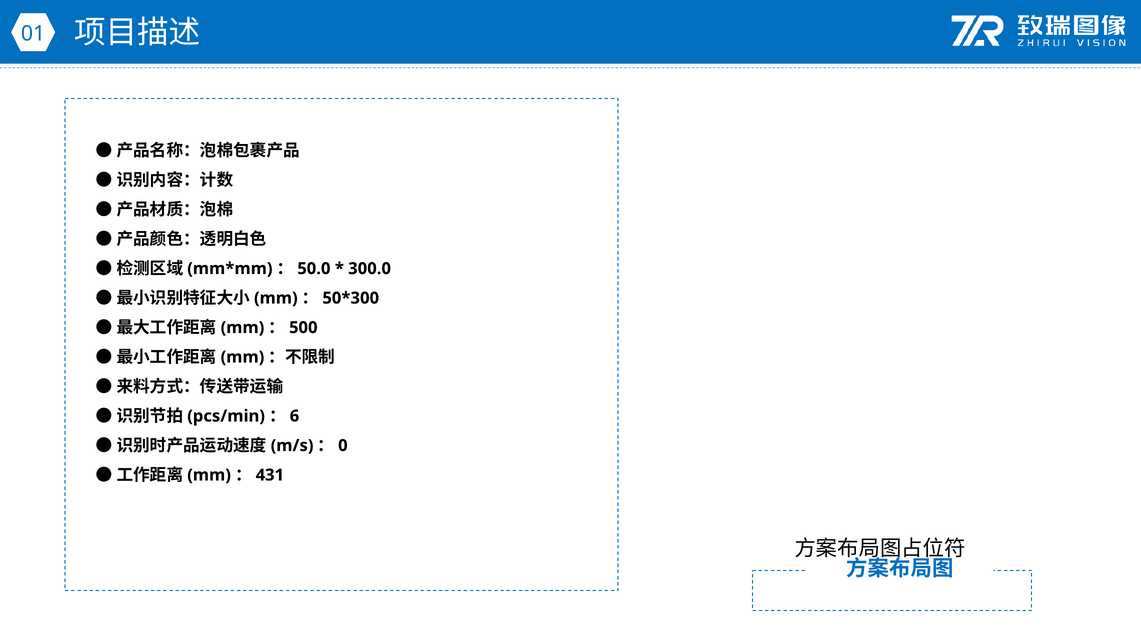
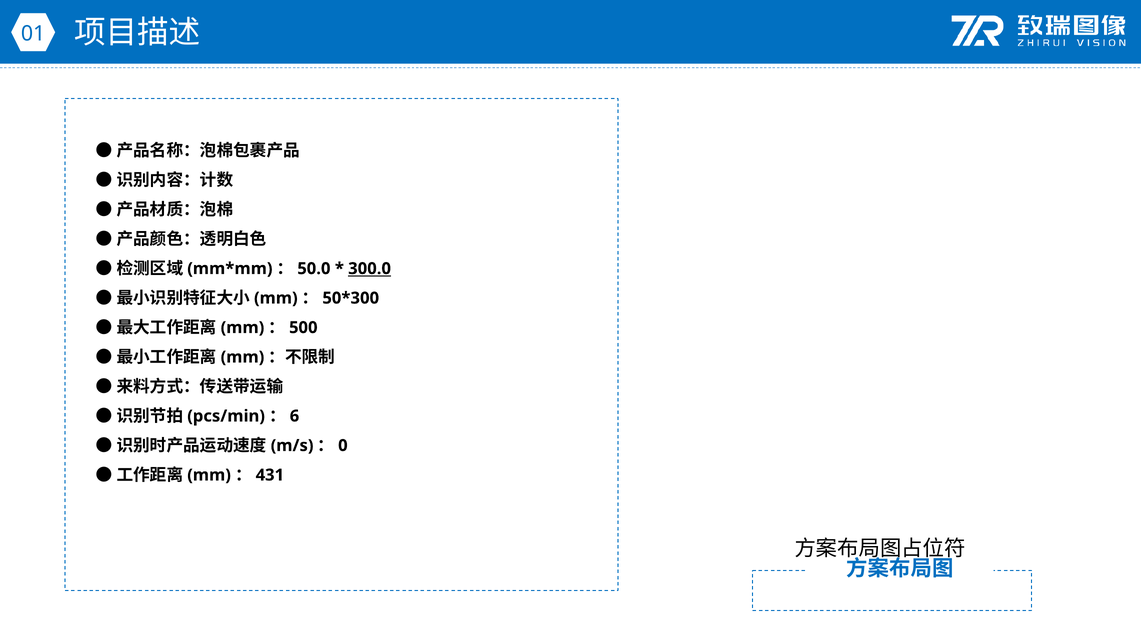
300.0 underline: none -> present (370, 269)
